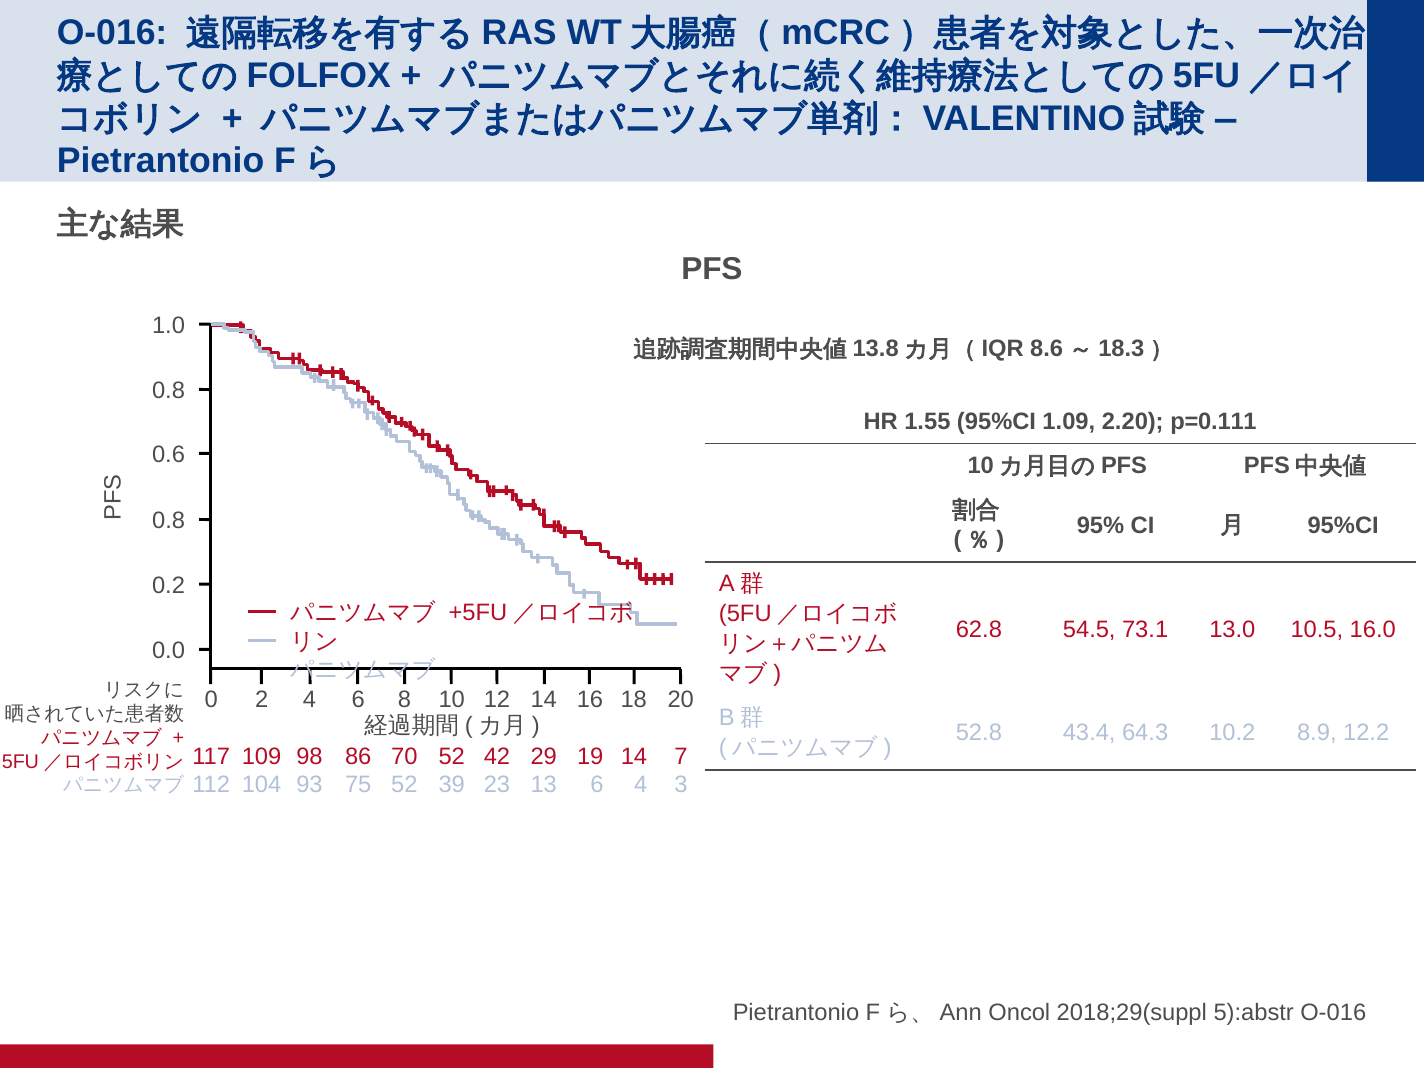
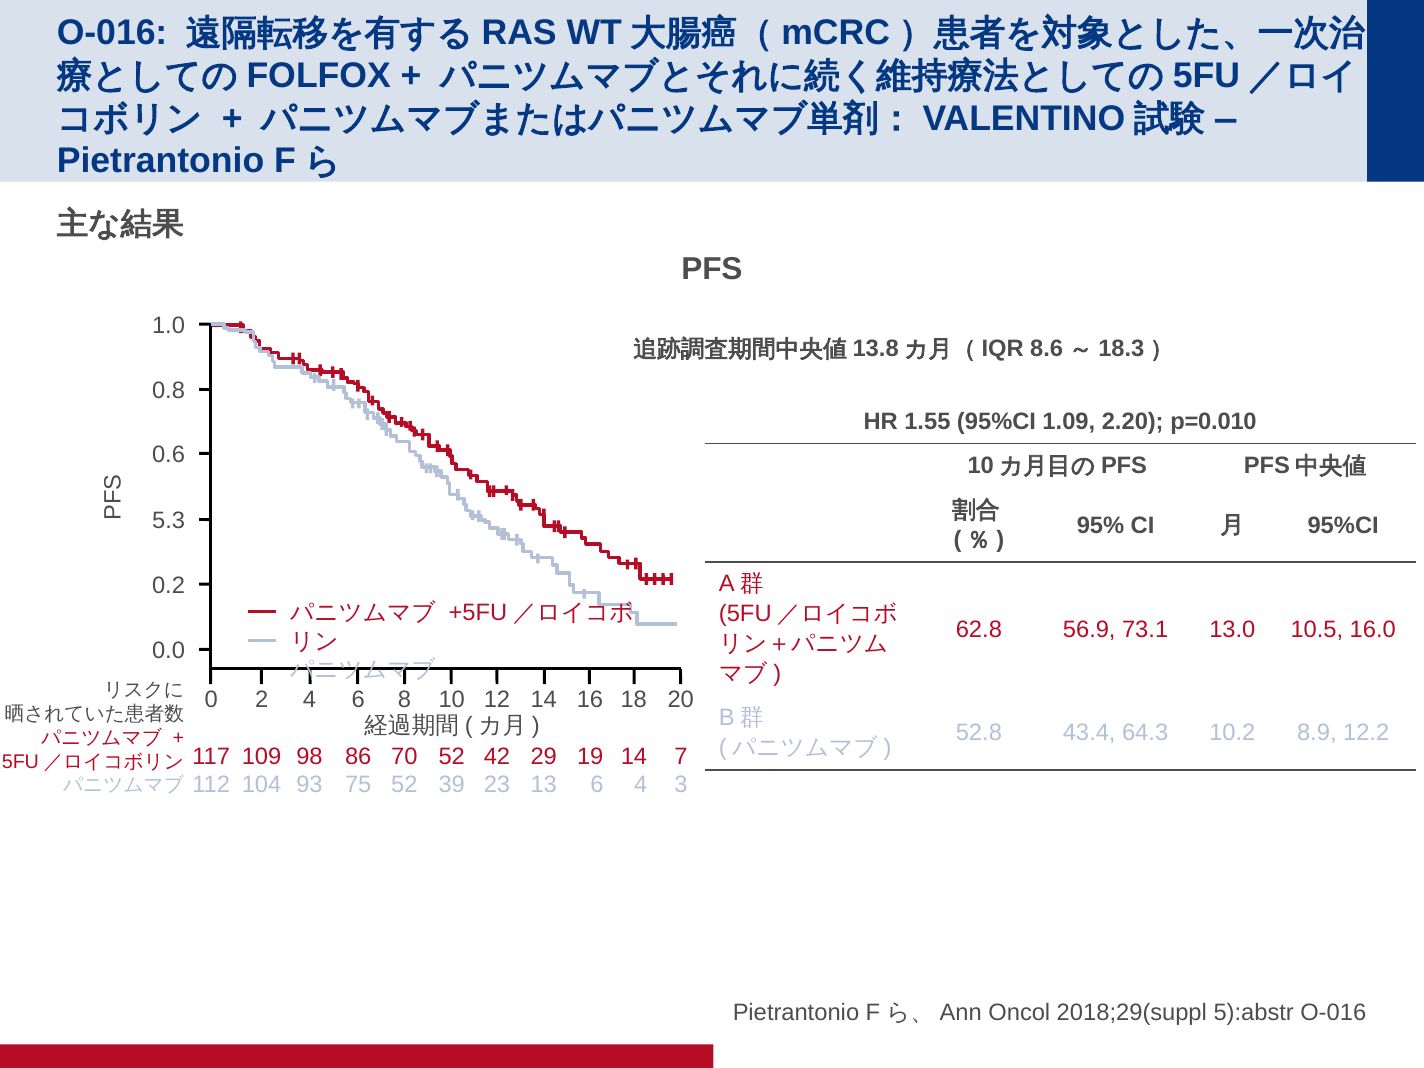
p=0.111: p=0.111 -> p=0.010 (1213, 422)
0.8: 0.8 -> 5.3 (169, 521)
54.5: 54.5 -> 56.9 (1089, 629)
